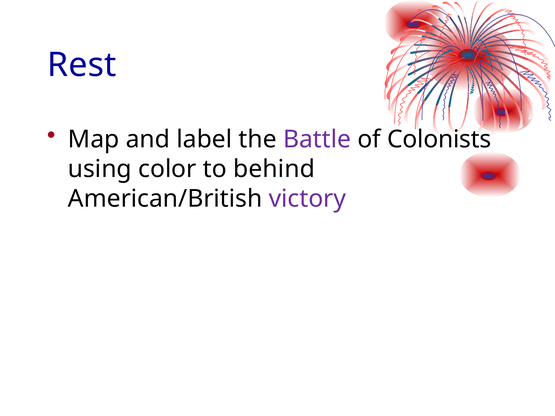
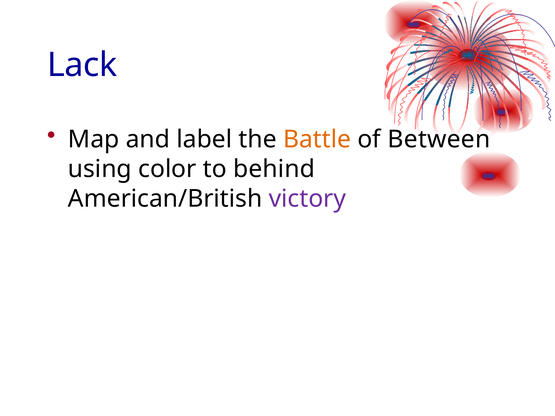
Rest: Rest -> Lack (82, 65)
Battle colour: purple -> orange (317, 140)
Colonists: Colonists -> Between (439, 140)
